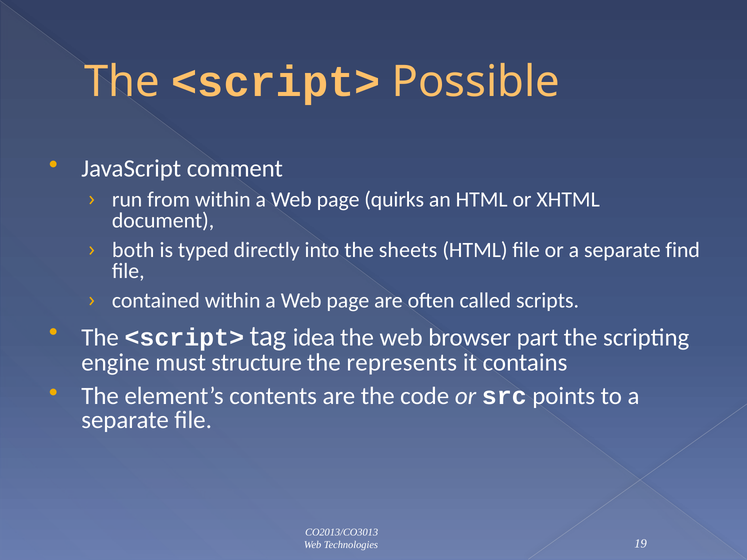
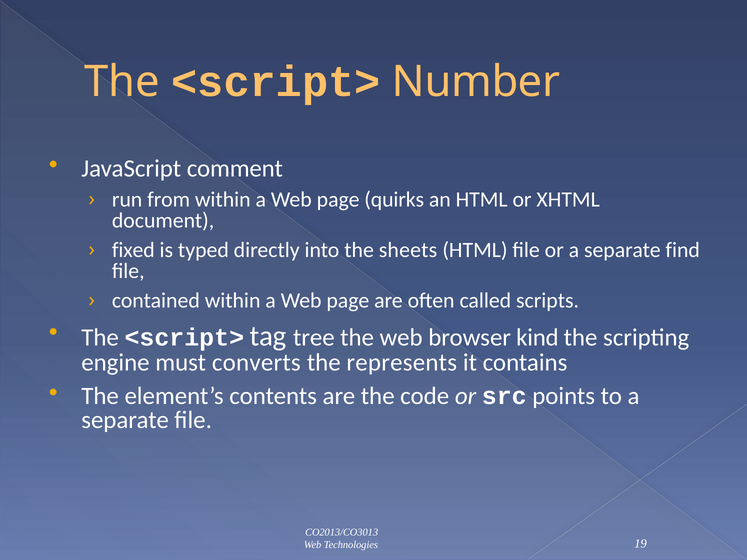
Possible: Possible -> Number (476, 82)
both: both -> fixed (133, 250)
idea: idea -> tree (314, 338)
part: part -> kind (537, 338)
structure: structure -> converts (256, 362)
